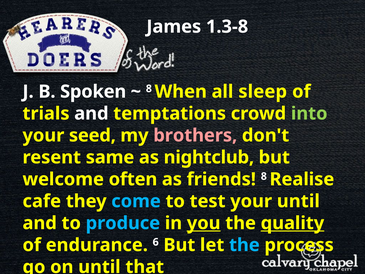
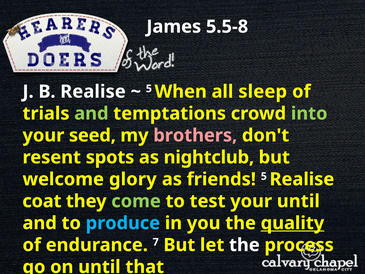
1.3-8: 1.3-8 -> 5.5-8 (227, 27)
B Spoken: Spoken -> Realise (93, 92)
8: 8 -> 5 (149, 89)
and colour: white -> light green (91, 113)
same: same -> spots (110, 157)
often: often -> glory (133, 179)
friends 8: 8 -> 5 (264, 176)
cafe: cafe -> coat (42, 201)
come colour: light blue -> light green (136, 201)
you underline: present -> none (204, 223)
6: 6 -> 7 (156, 242)
the colour: light blue -> white (244, 245)
